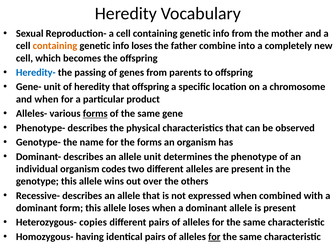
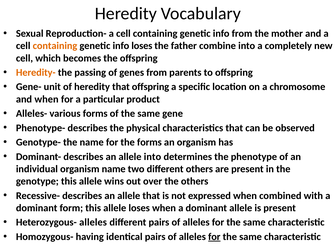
Heredity- colour: blue -> orange (36, 72)
forms underline: present -> none (95, 114)
allele unit: unit -> into (152, 157)
organism codes: codes -> name (114, 169)
different alleles: alleles -> others (199, 169)
Heterozygous- copies: copies -> alleles (93, 222)
